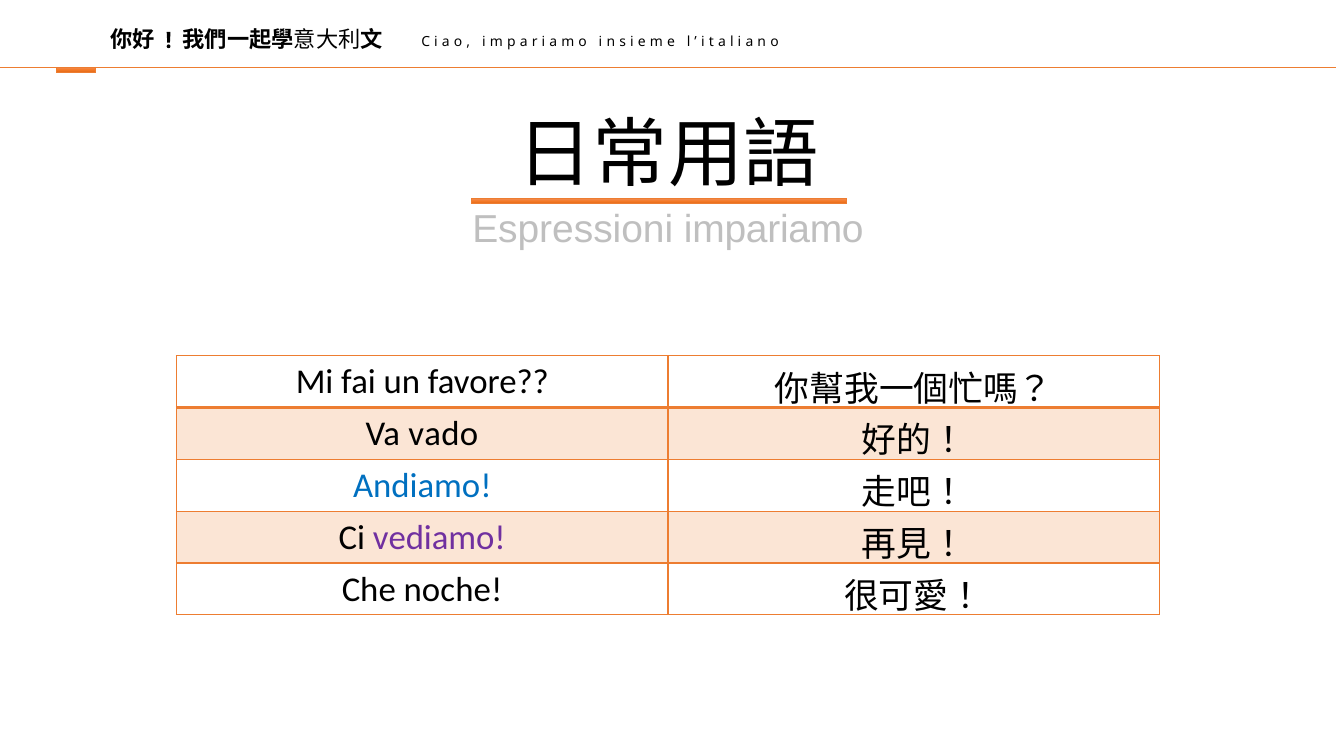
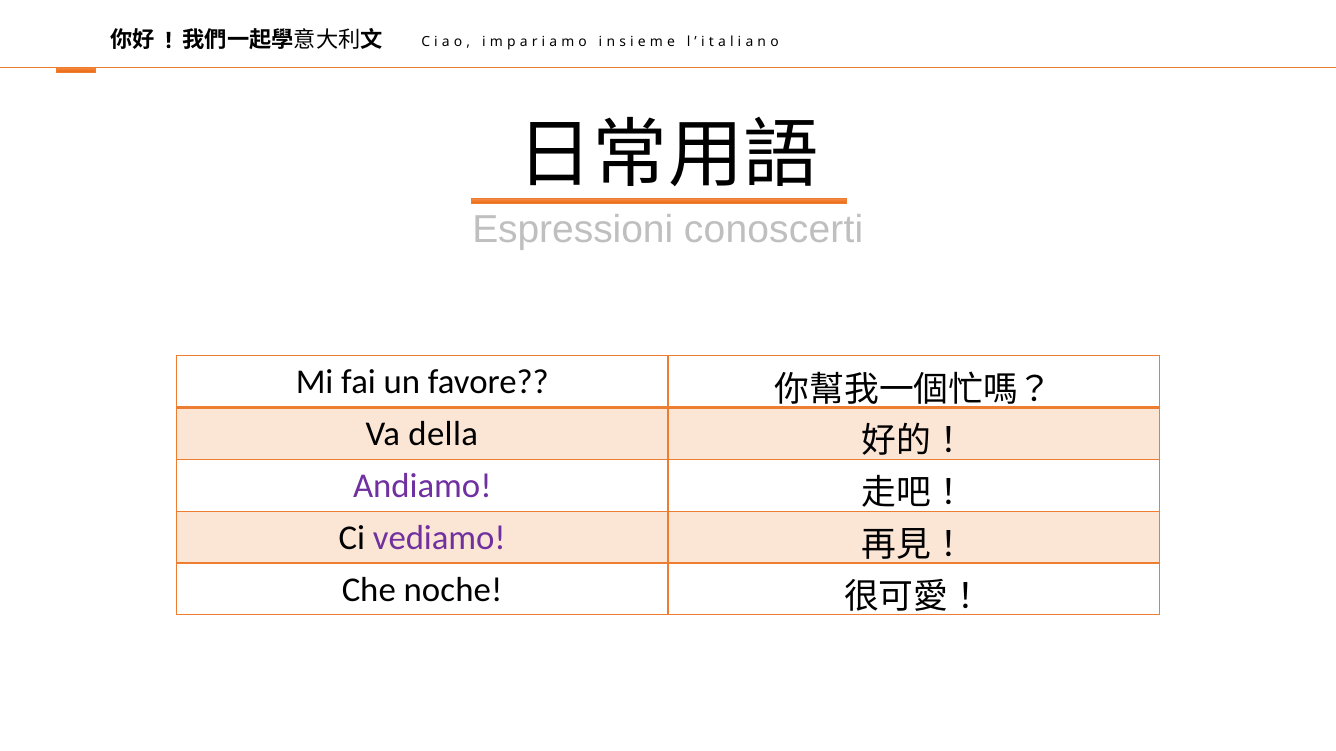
impariamo: impariamo -> conoscerti (774, 230)
vado: vado -> della (443, 435)
Andiamo colour: blue -> purple (422, 486)
